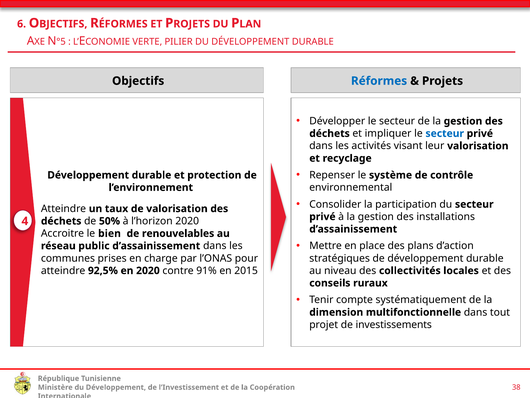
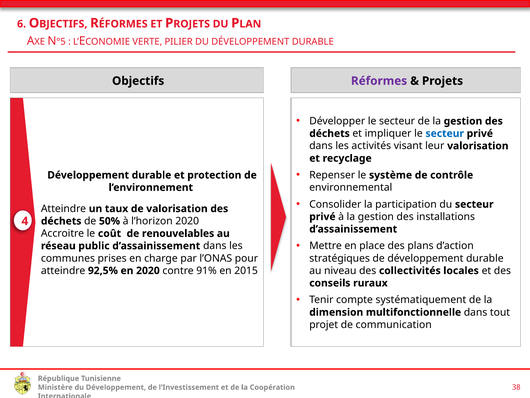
Réformes colour: blue -> purple (379, 81)
bien: bien -> coût (110, 233)
investissements: investissements -> communication (394, 324)
